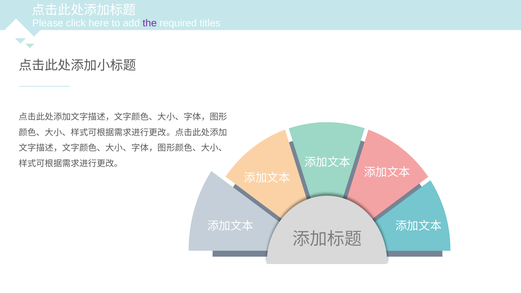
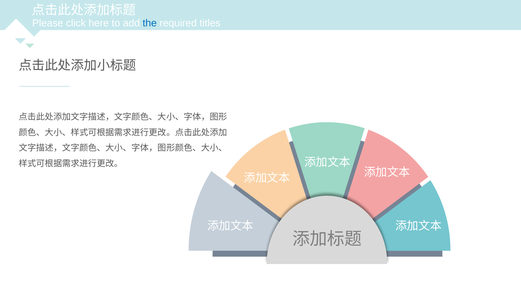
the colour: purple -> blue (150, 23)
